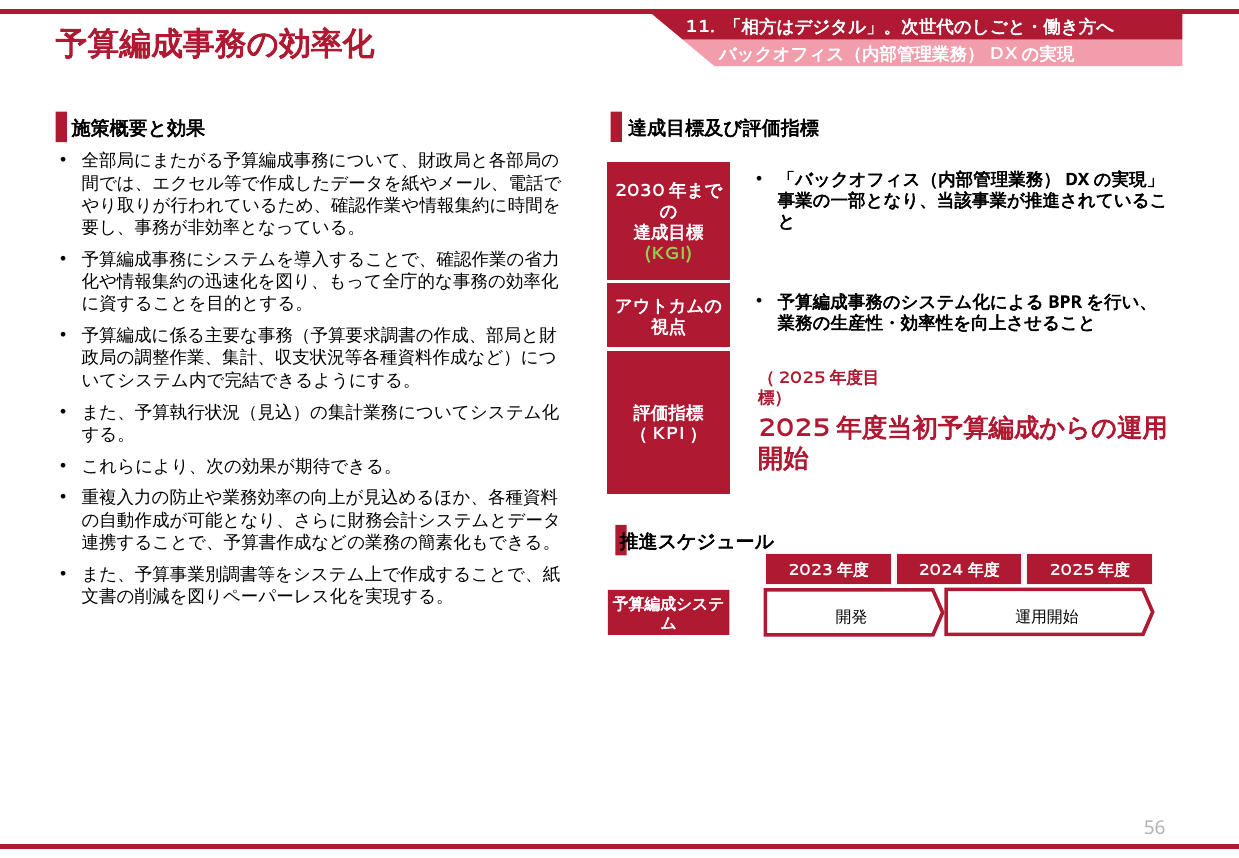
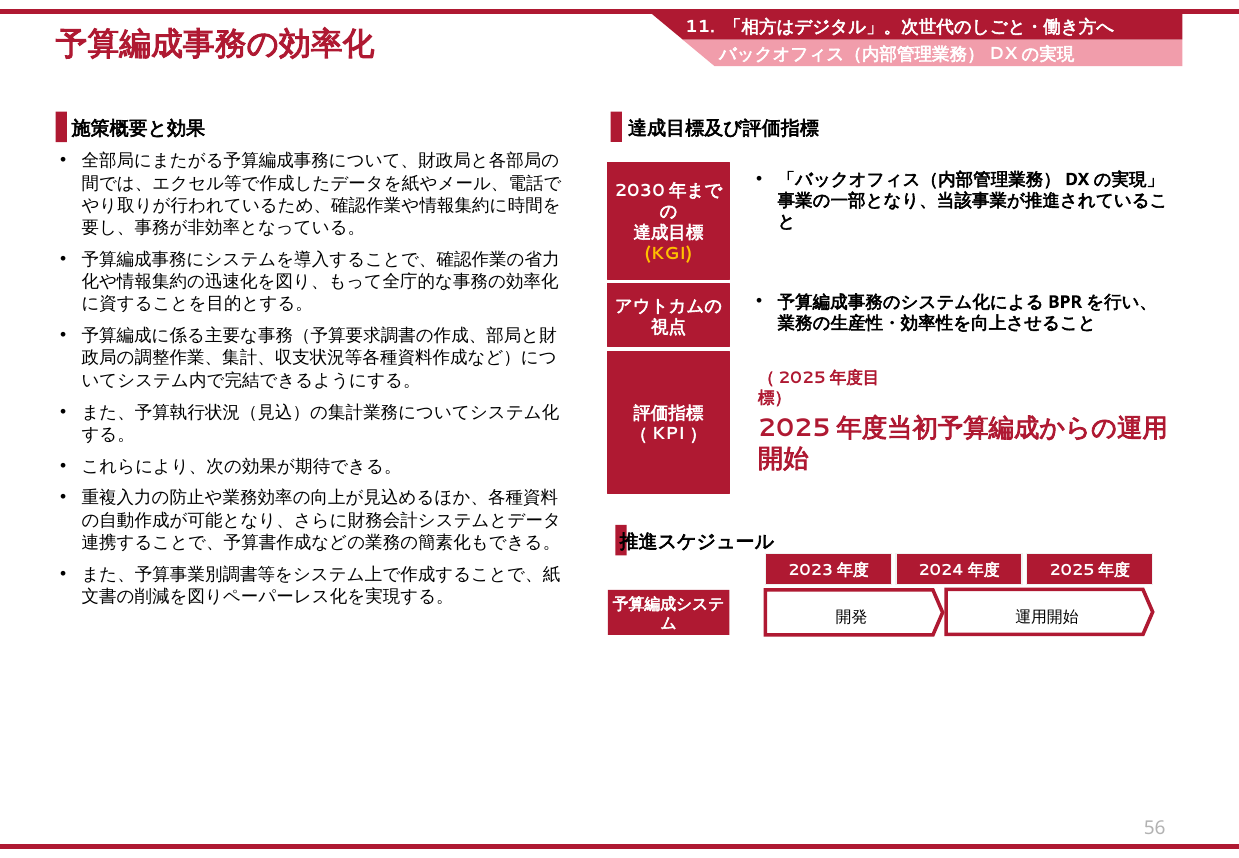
KGI colour: light green -> yellow (668, 253)
